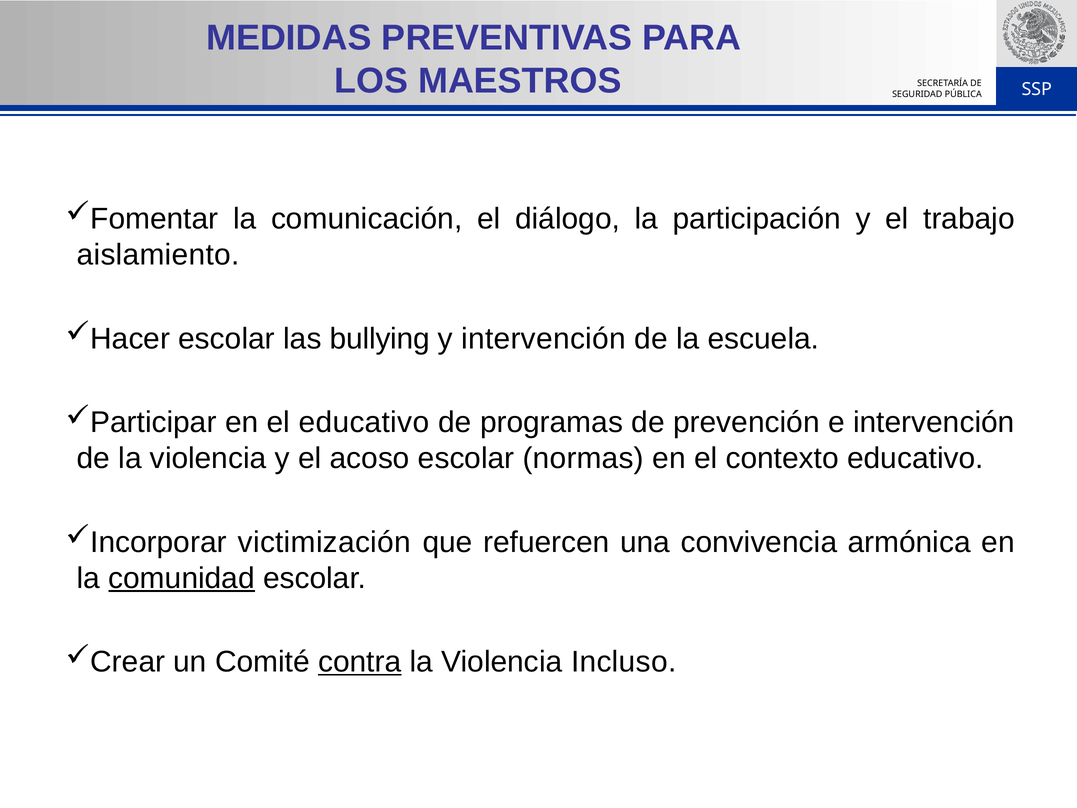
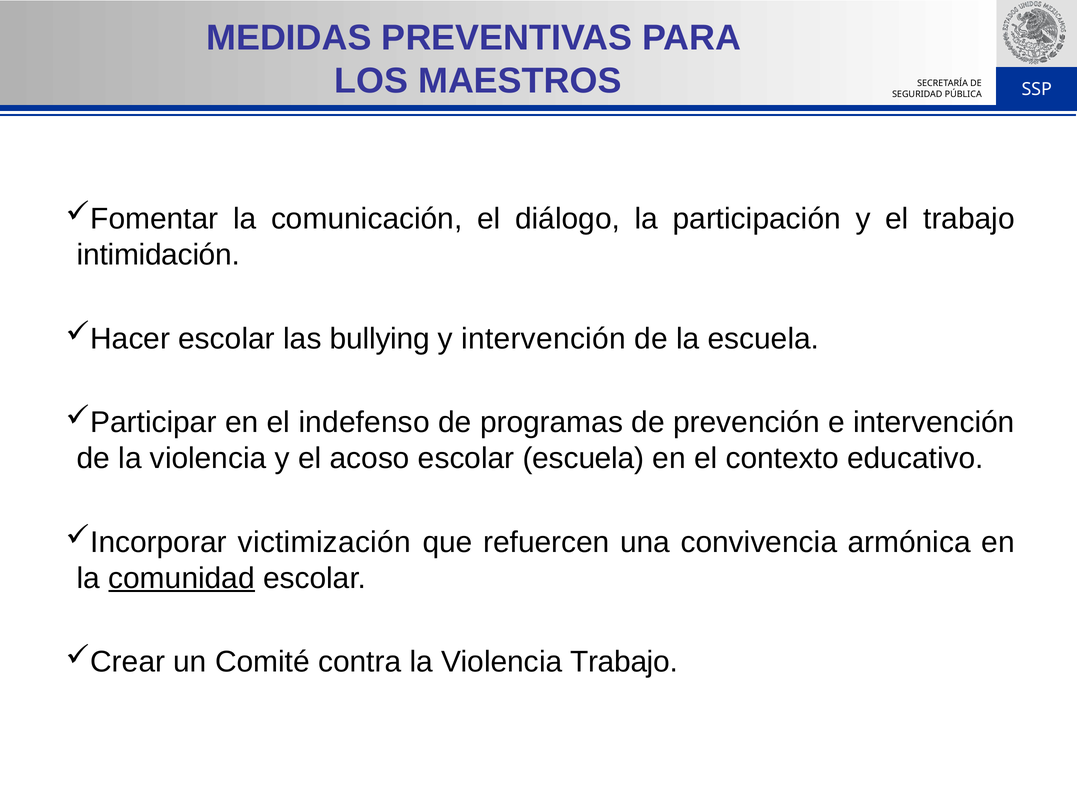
aislamiento: aislamiento -> intimidación (158, 255)
el educativo: educativo -> indefenso (364, 422)
escolar normas: normas -> escuela (584, 458)
contra underline: present -> none (360, 662)
Violencia Incluso: Incluso -> Trabajo (624, 662)
